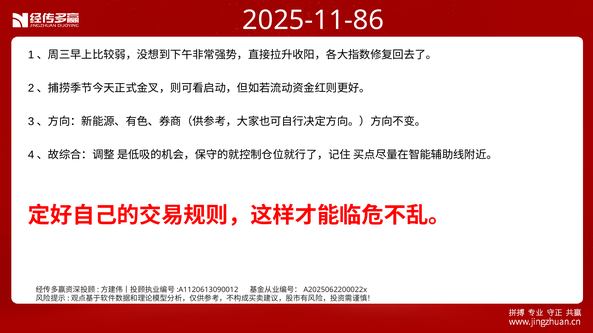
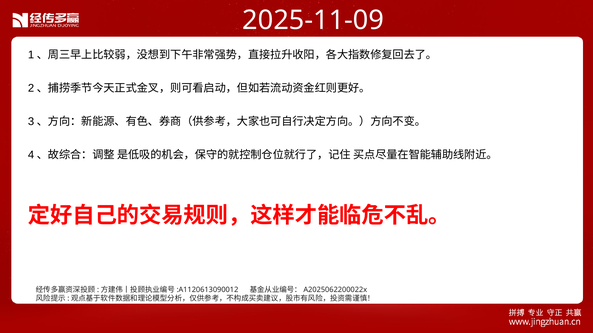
2025-11-86: 2025-11-86 -> 2025-11-09 (313, 20)
